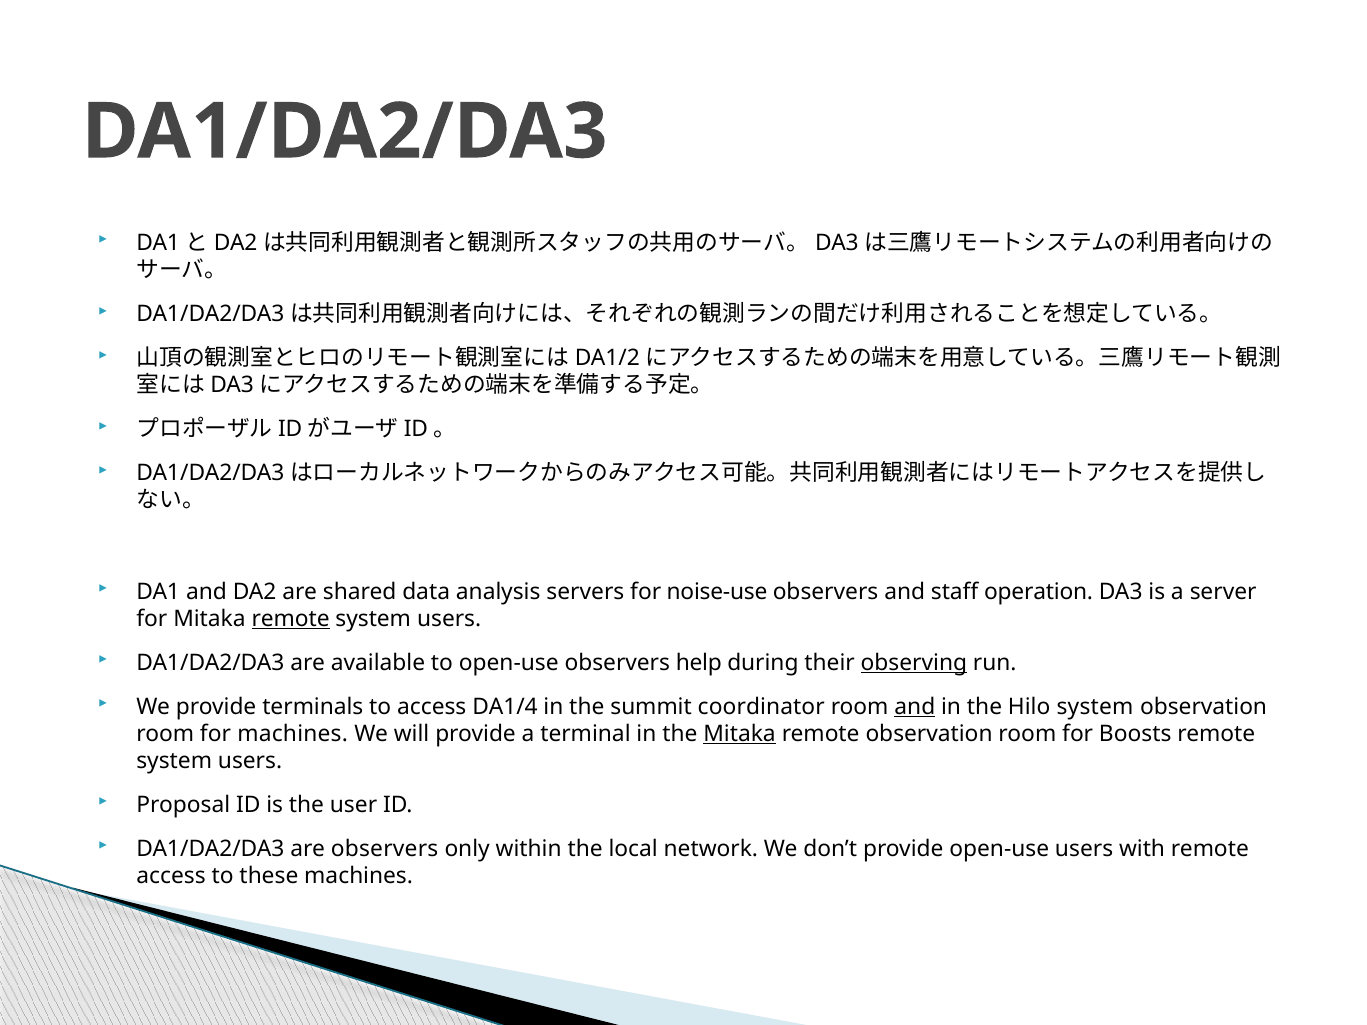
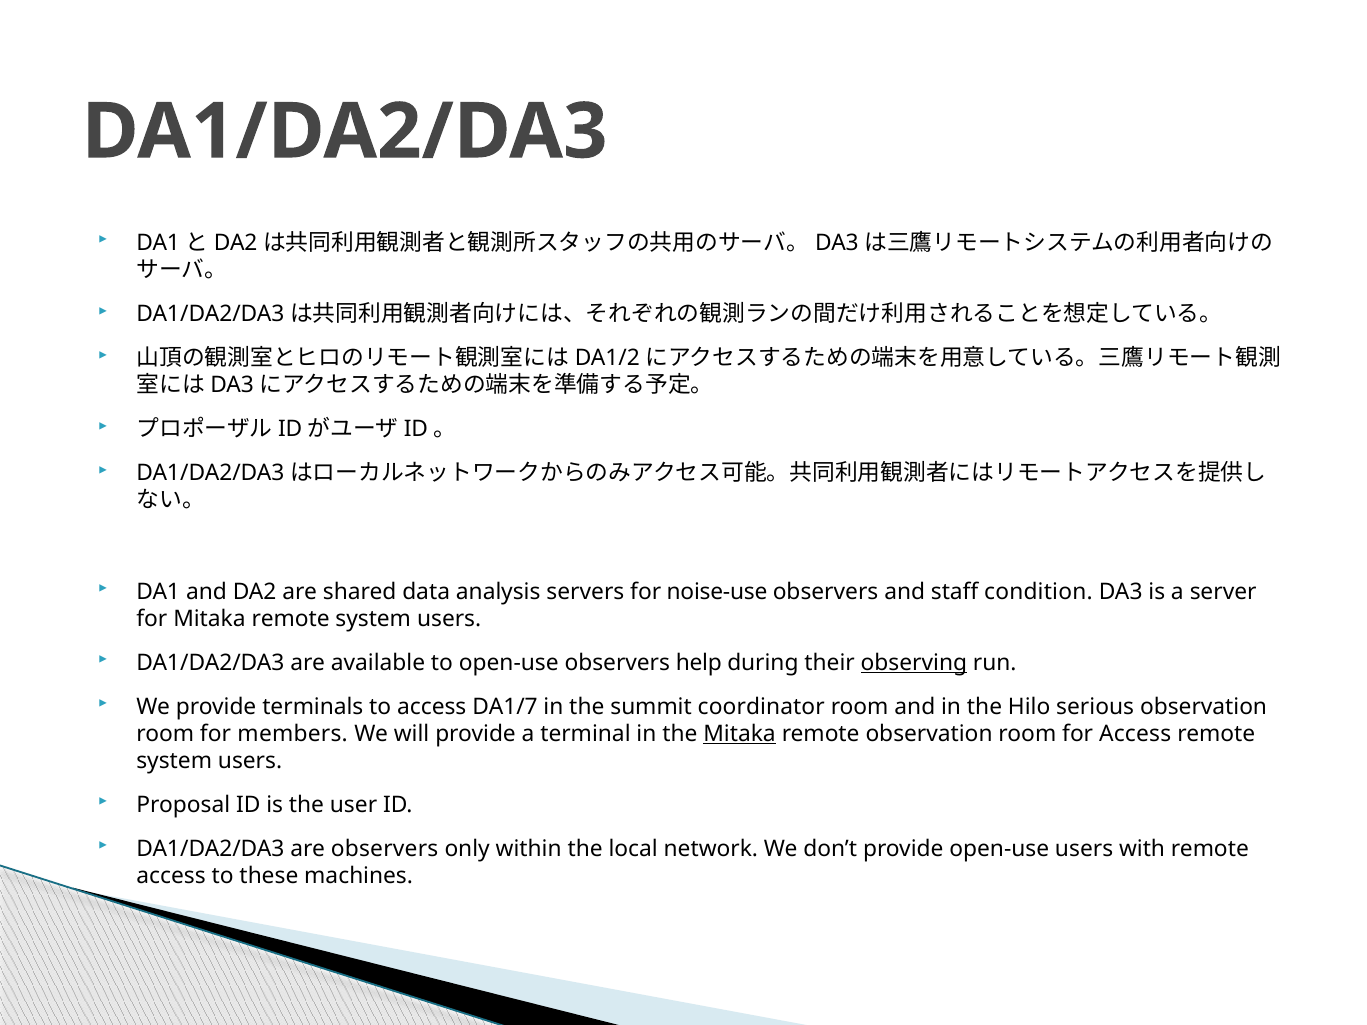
operation: operation -> condition (1038, 592)
remote underline: present -> none (291, 619)
DA1/4: DA1/4 -> DA1/7 (505, 707)
and underline: present -> none (915, 707)
Hilo system: system -> serious (1095, 707)
for machines: machines -> members (293, 734)
for Boosts: Boosts -> Access (1135, 734)
